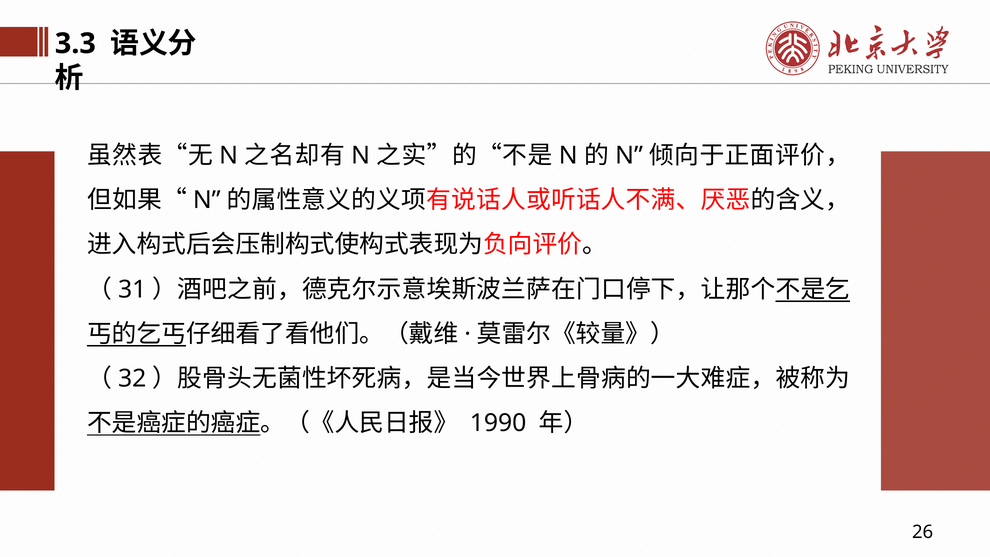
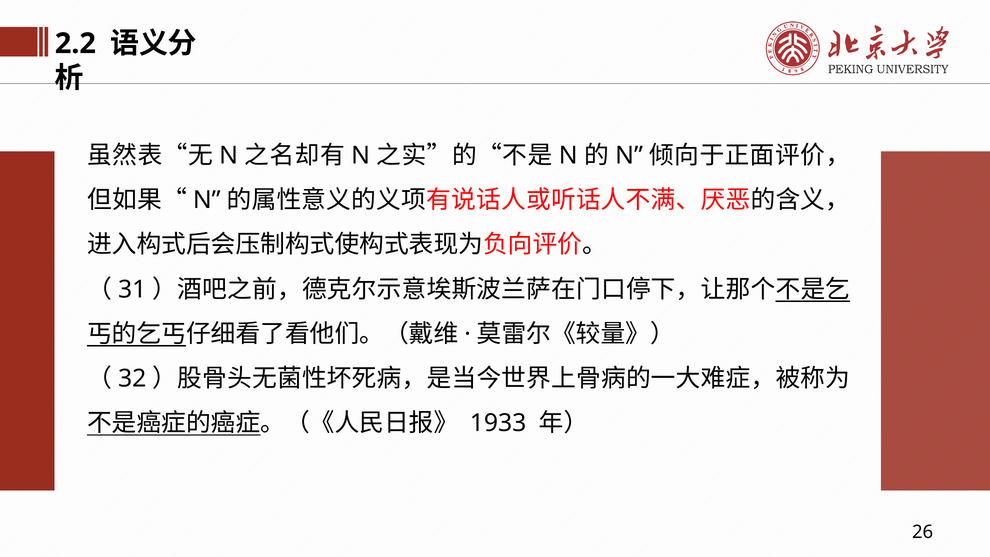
3.3: 3.3 -> 2.2 (75, 44)
1990: 1990 -> 1933 (498, 423)
